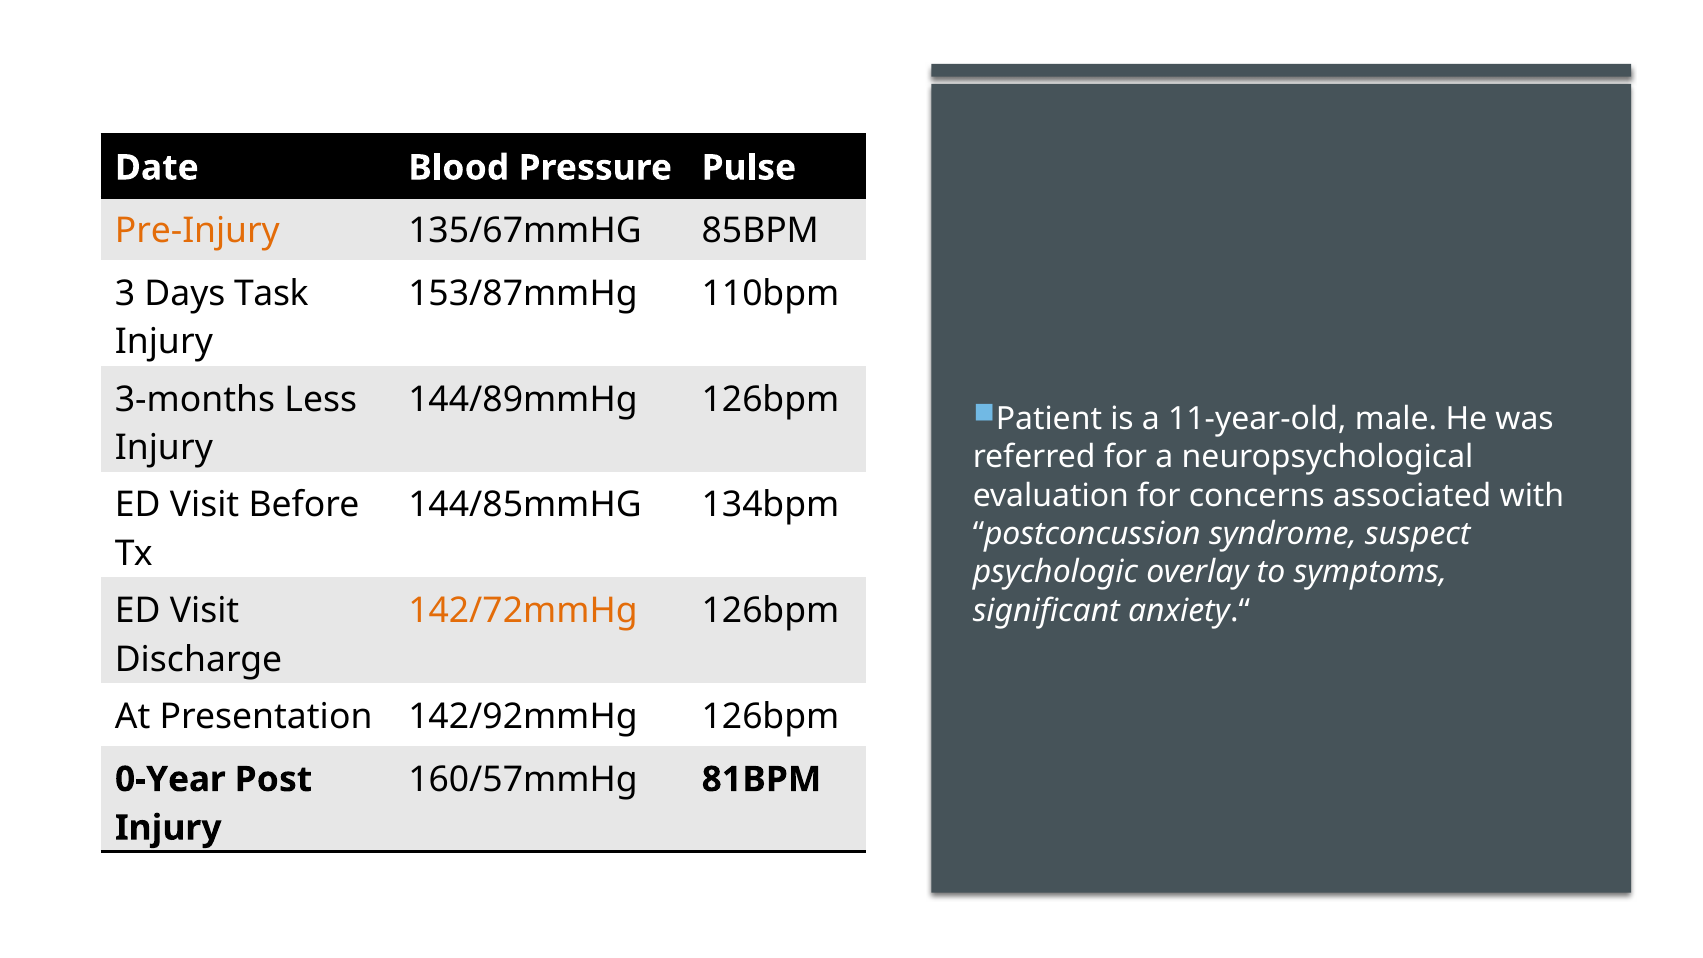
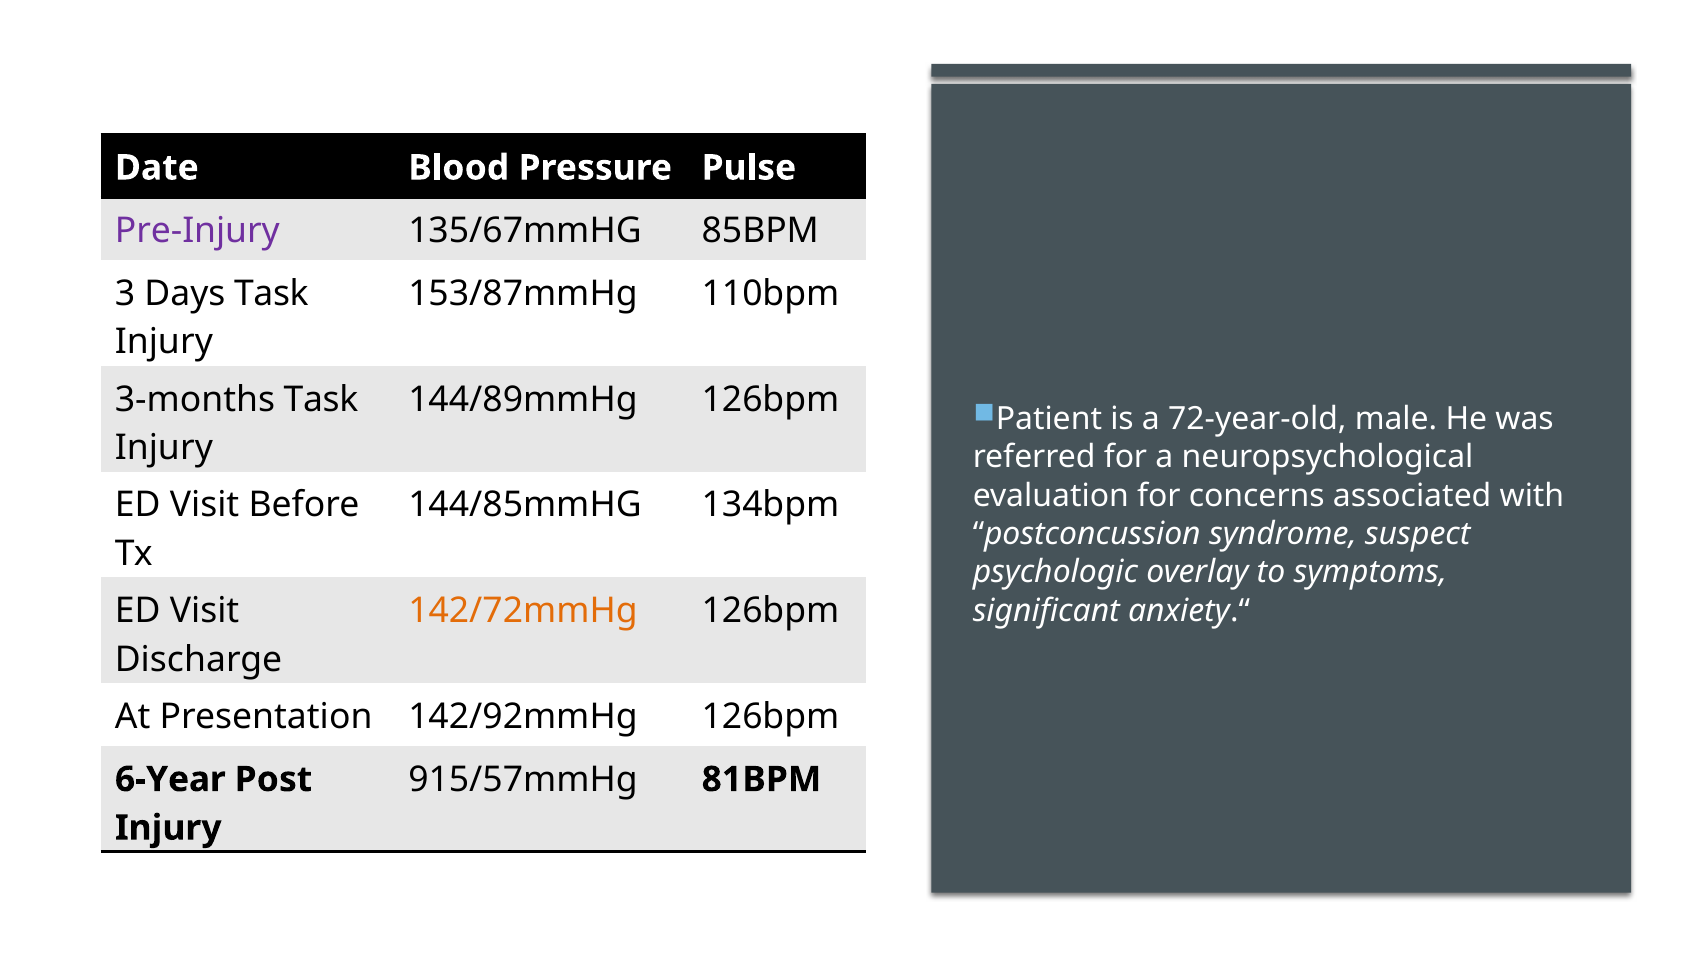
Pre-Injury colour: orange -> purple (197, 231)
Less: Less -> Task (321, 399)
11-year-old: 11-year-old -> 72-year-old (1257, 419)
160/57mmHg: 160/57mmHg -> 915/57mmHg (523, 779)
0-Year: 0-Year -> 6-Year (170, 779)
